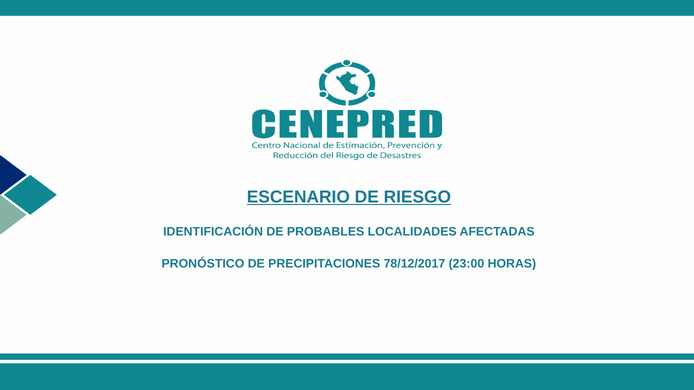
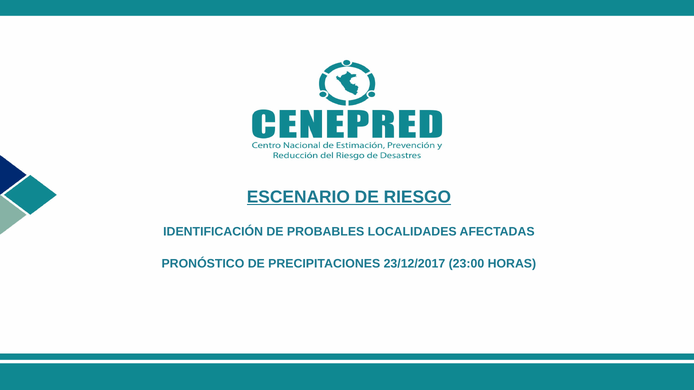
78/12/2017: 78/12/2017 -> 23/12/2017 (414, 264)
